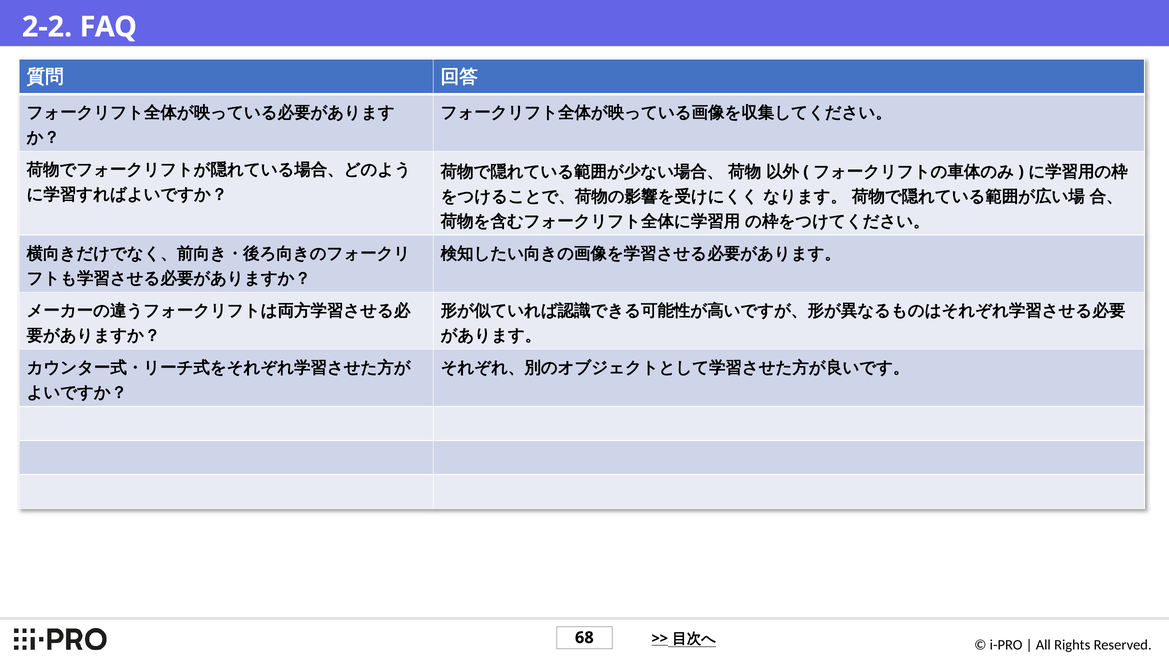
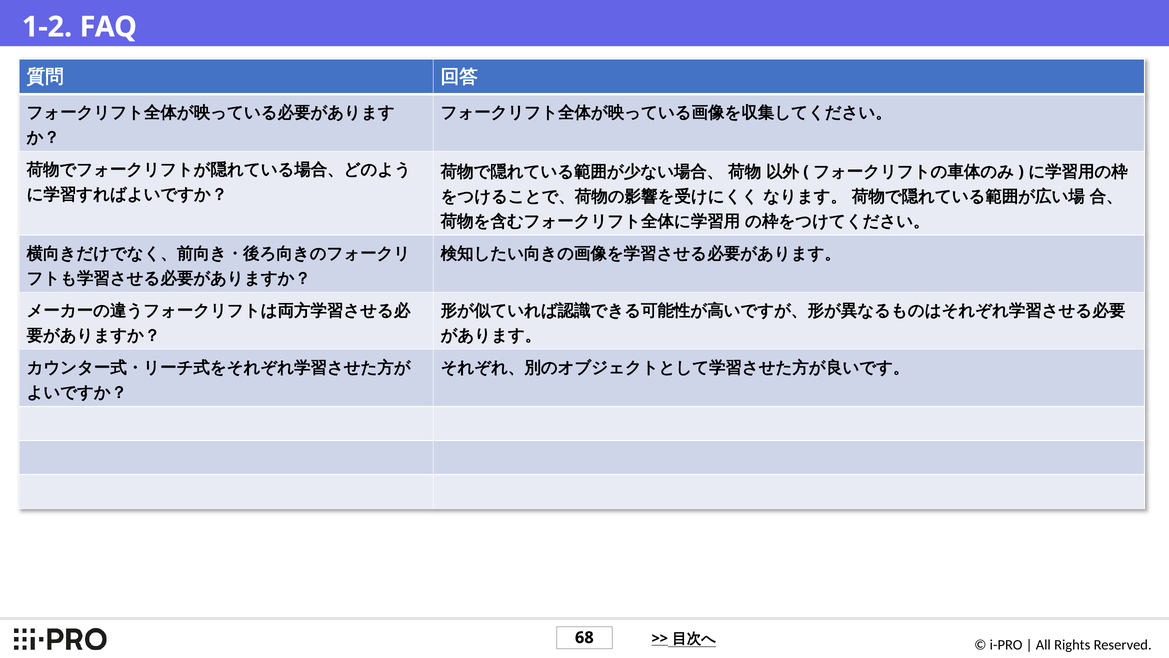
2-2: 2-2 -> 1-2 (47, 27)
